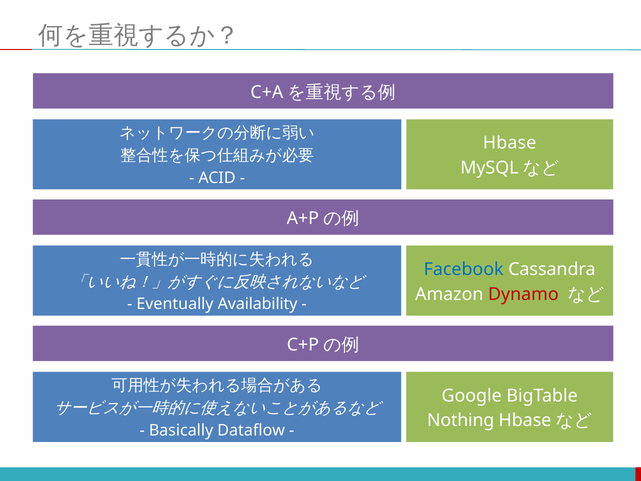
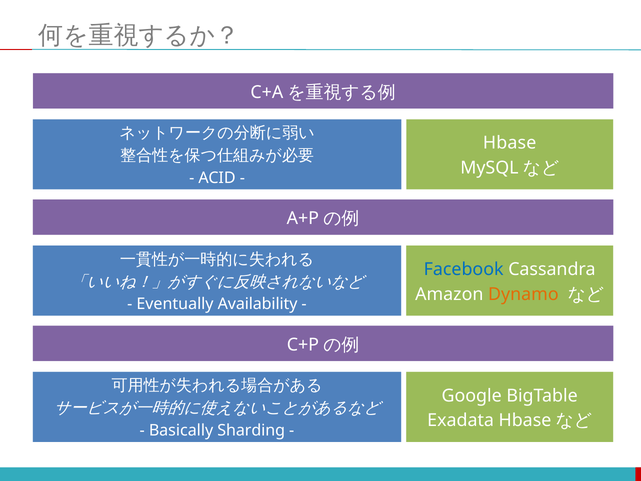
Dynamo colour: red -> orange (523, 294)
Nothing: Nothing -> Exadata (461, 420)
Dataflow: Dataflow -> Sharding (251, 430)
